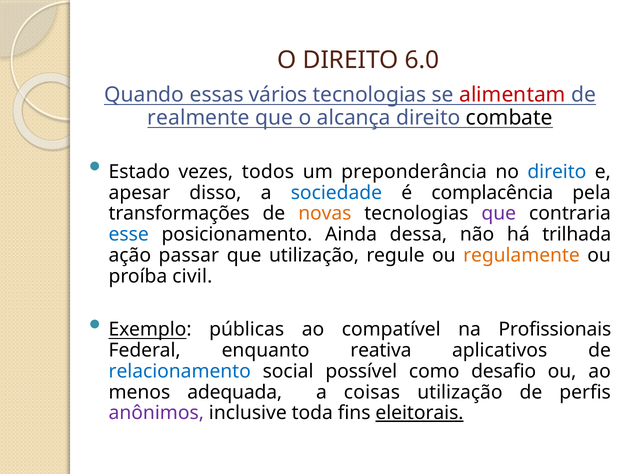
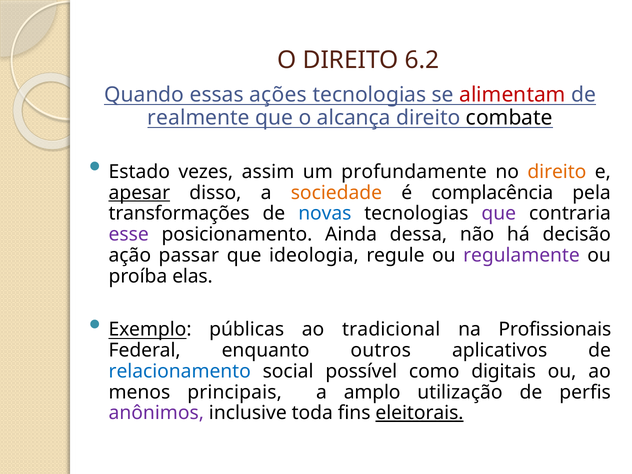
6.0: 6.0 -> 6.2 (422, 60)
vários: vários -> ações (278, 95)
todos: todos -> assim (268, 172)
preponderância: preponderância -> profundamente (414, 172)
direito colour: blue -> orange (557, 172)
apesar underline: none -> present (139, 193)
sociedade colour: blue -> orange (336, 193)
novas colour: orange -> blue (325, 214)
esse colour: blue -> purple (129, 234)
trilhada: trilhada -> decisão (577, 234)
que utilização: utilização -> ideologia (314, 255)
regulamente colour: orange -> purple (521, 255)
civil: civil -> elas (192, 276)
compatível: compatível -> tradicional (391, 330)
reativa: reativa -> outros (381, 350)
desafio: desafio -> digitais (504, 371)
adequada: adequada -> principais (235, 392)
coisas: coisas -> amplo (372, 392)
